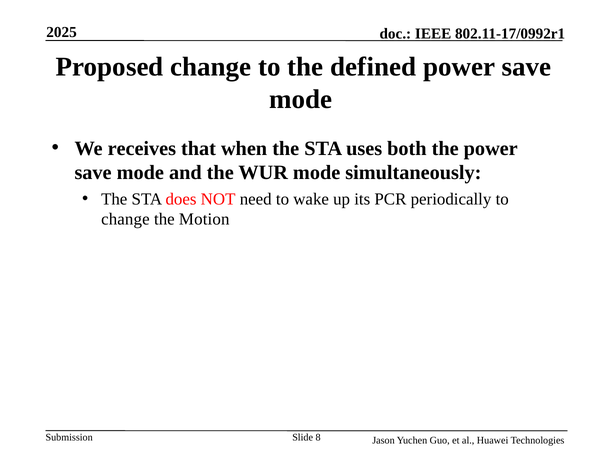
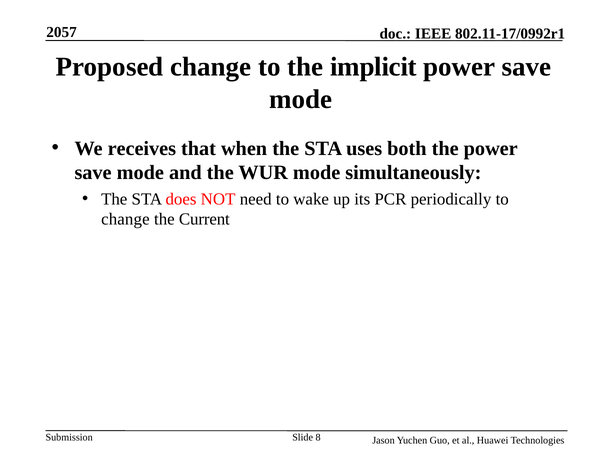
2025: 2025 -> 2057 (62, 32)
defined: defined -> implicit (373, 67)
Motion: Motion -> Current (204, 219)
